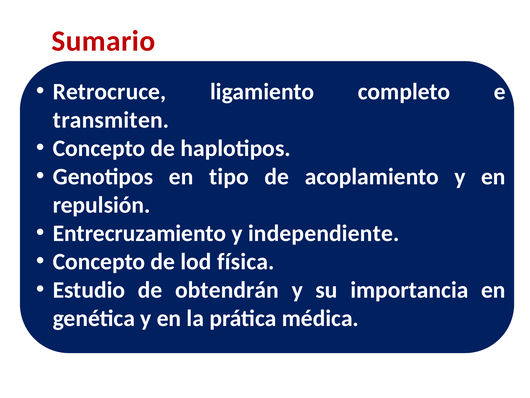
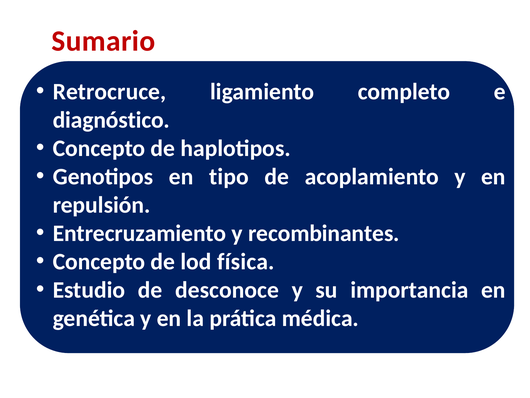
transmiten: transmiten -> diagnóstico (111, 120)
independiente: independiente -> recombinantes (324, 233)
obtendrán: obtendrán -> desconoce (227, 290)
